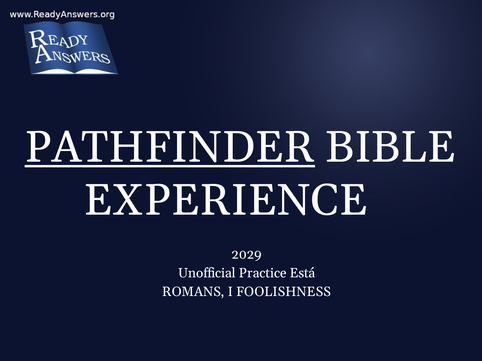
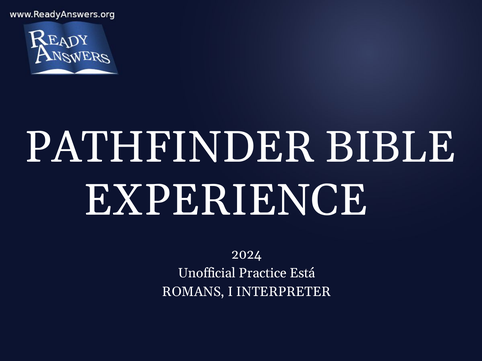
PATHFINDER underline: present -> none (170, 147)
2029: 2029 -> 2024 (247, 255)
FOOLISHNESS: FOOLISHNESS -> INTERPRETER (284, 292)
